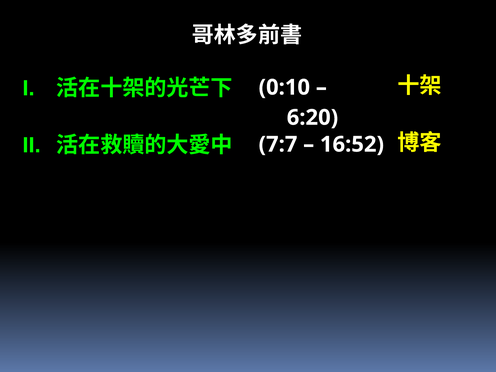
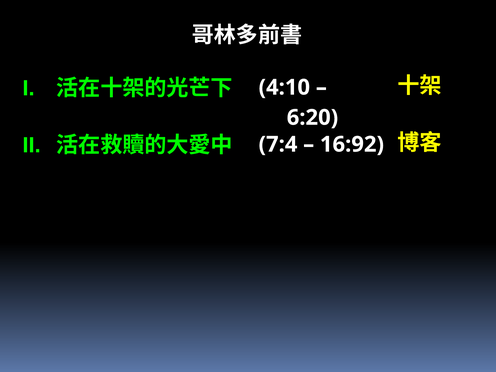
0:10: 0:10 -> 4:10 (284, 87)
7:7: 7:7 -> 7:4 (278, 144)
16:52: 16:52 -> 16:92 (352, 144)
